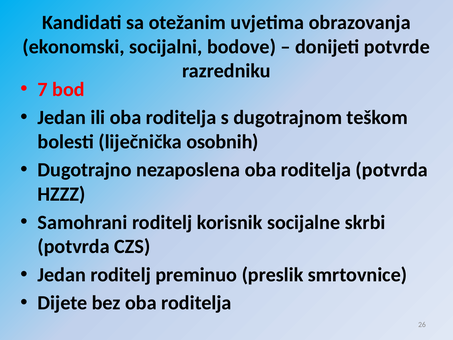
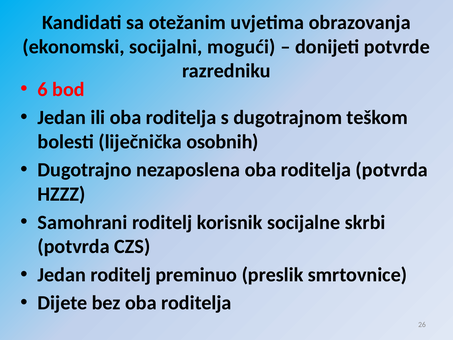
bodove: bodove -> mogući (241, 47)
7: 7 -> 6 (43, 89)
